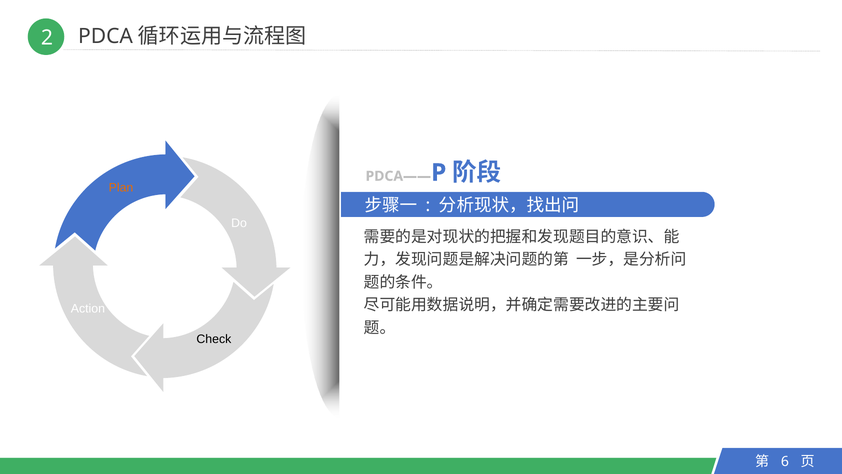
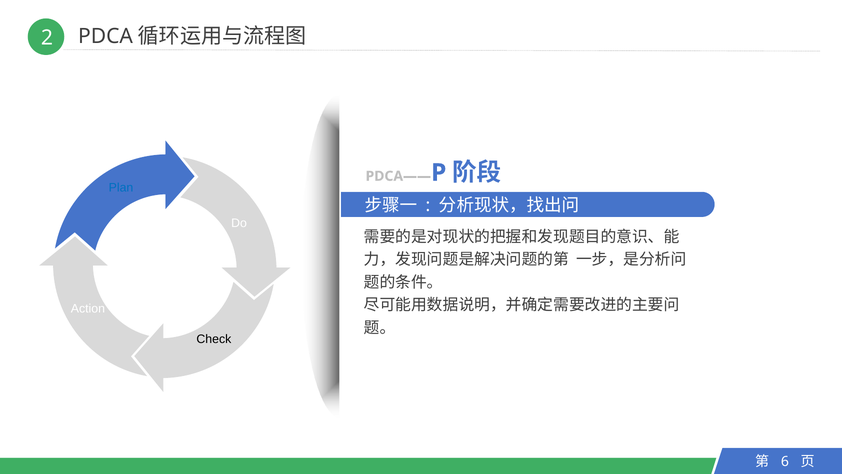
Plan colour: orange -> blue (121, 188)
